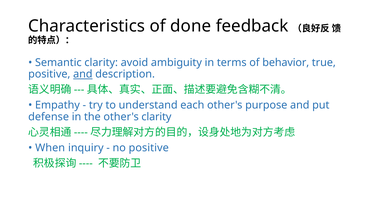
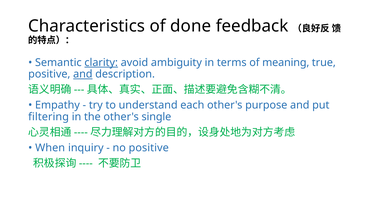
clarity underline: none -> present (101, 63)
behavior: behavior -> meaning (286, 63)
defense: defense -> filtering (49, 117)
other's clarity: clarity -> single (156, 117)
